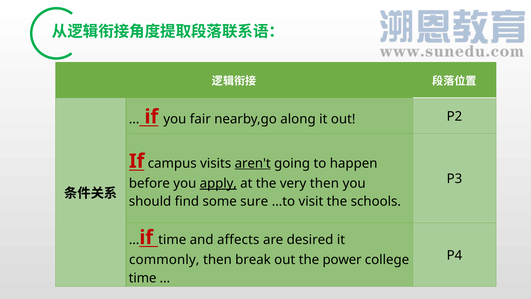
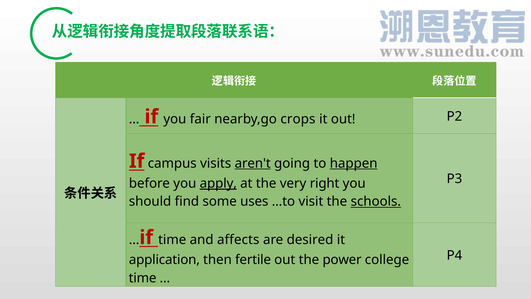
along: along -> crops (298, 119)
happen underline: none -> present (354, 163)
very then: then -> right (325, 183)
sure: sure -> uses (254, 201)
schools underline: none -> present (376, 201)
commonly: commonly -> application (164, 260)
break: break -> fertile (253, 260)
